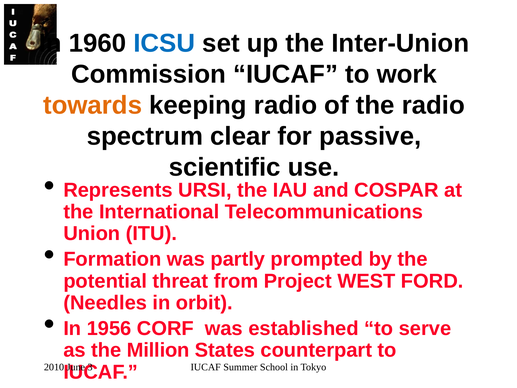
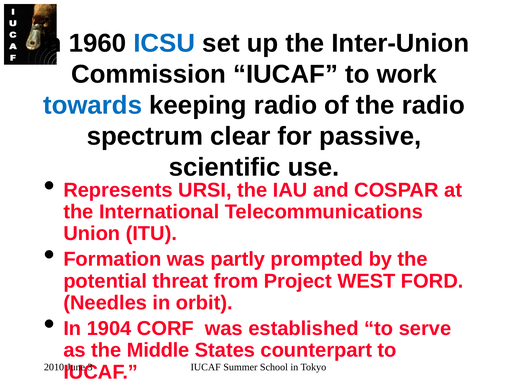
towards colour: orange -> blue (93, 105)
1956: 1956 -> 1904 (109, 328)
Million: Million -> Middle (158, 350)
